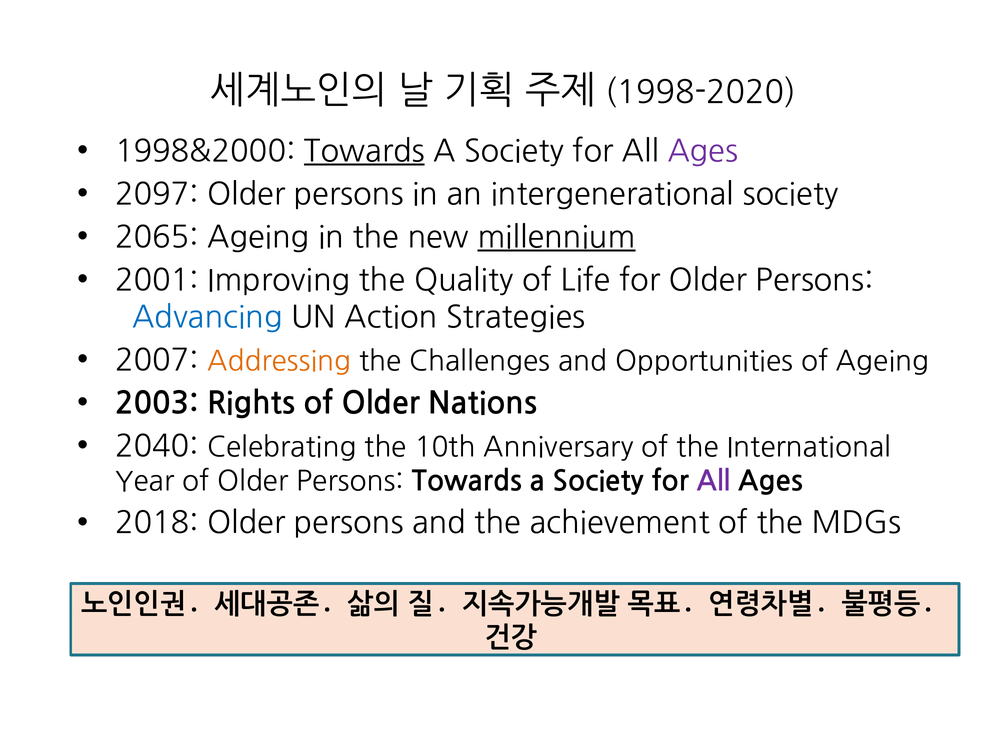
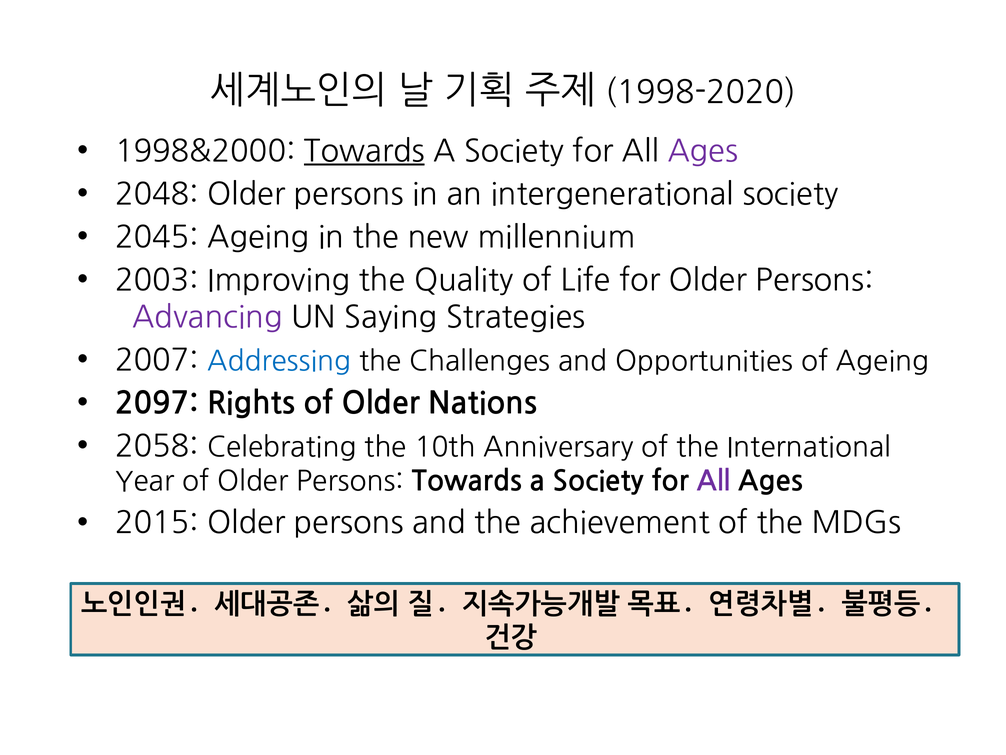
2097: 2097 -> 2048 (157, 194)
2065: 2065 -> 2045 (157, 237)
millennium underline: present -> none (557, 237)
2001: 2001 -> 2003 (157, 280)
Advancing colour: blue -> purple (207, 317)
Action: Action -> Saying (391, 317)
Addressing colour: orange -> blue (279, 361)
2003: 2003 -> 2097 (157, 403)
2040: 2040 -> 2058 (157, 446)
2018: 2018 -> 2015 (157, 523)
